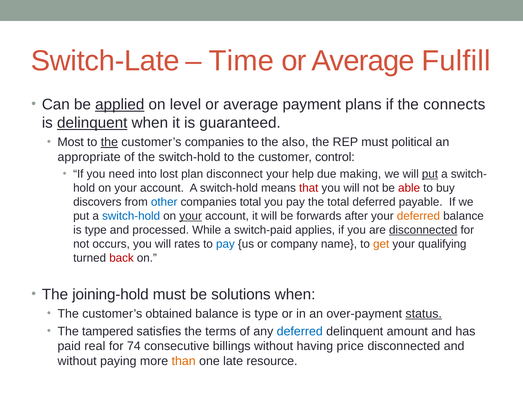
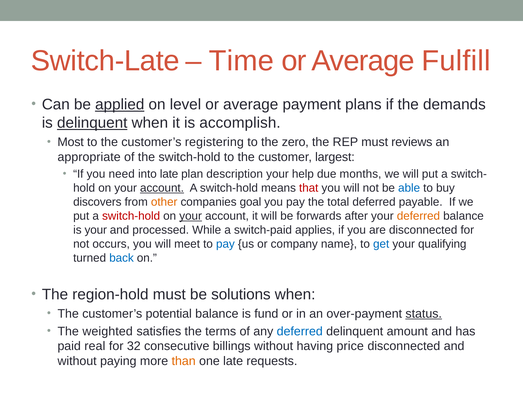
connects: connects -> demands (454, 104)
guaranteed: guaranteed -> accomplish (240, 123)
the underline: present -> none (109, 142)
customer’s companies: companies -> registering (214, 142)
also: also -> zero (295, 142)
political: political -> reviews (412, 142)
control: control -> largest (335, 157)
into lost: lost -> late (169, 174)
disconnect: disconnect -> description (235, 174)
making: making -> months (360, 174)
put underline: present -> none (430, 174)
account underline: none -> present (162, 188)
able colour: red -> blue (409, 188)
other colour: blue -> orange (164, 202)
companies total: total -> goal (250, 202)
switch-hold colour: blue -> red (131, 216)
type: type -> your (96, 229)
disconnected underline: present -> none (423, 229)
rates: rates -> meet (187, 243)
get colour: orange -> blue (381, 243)
back colour: red -> blue (122, 257)
joining-hold: joining-hold -> region-hold (110, 294)
obtained: obtained -> potential (169, 313)
type: type -> fund (266, 313)
tampered: tampered -> weighted (108, 331)
74: 74 -> 32 (134, 346)
resource: resource -> requests (272, 360)
